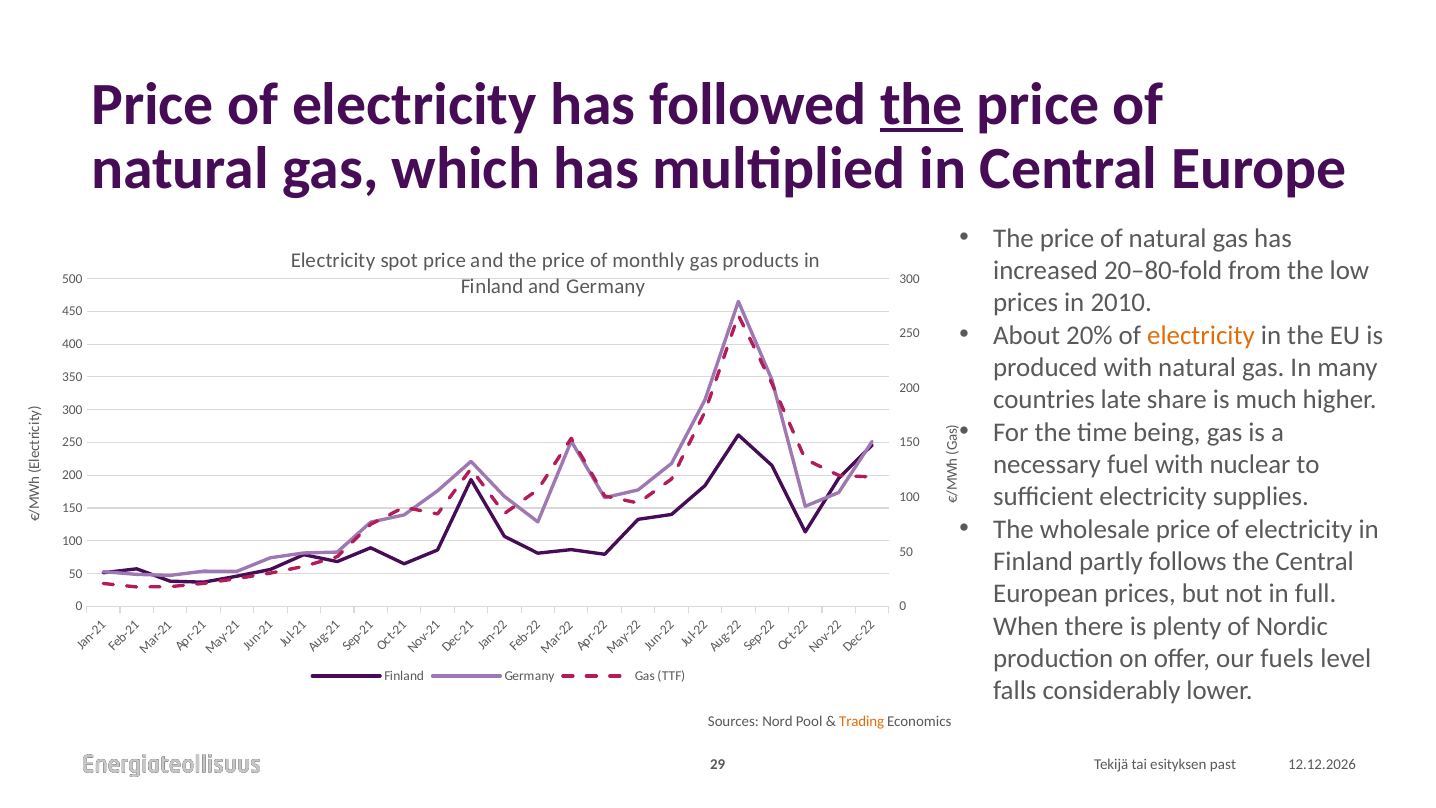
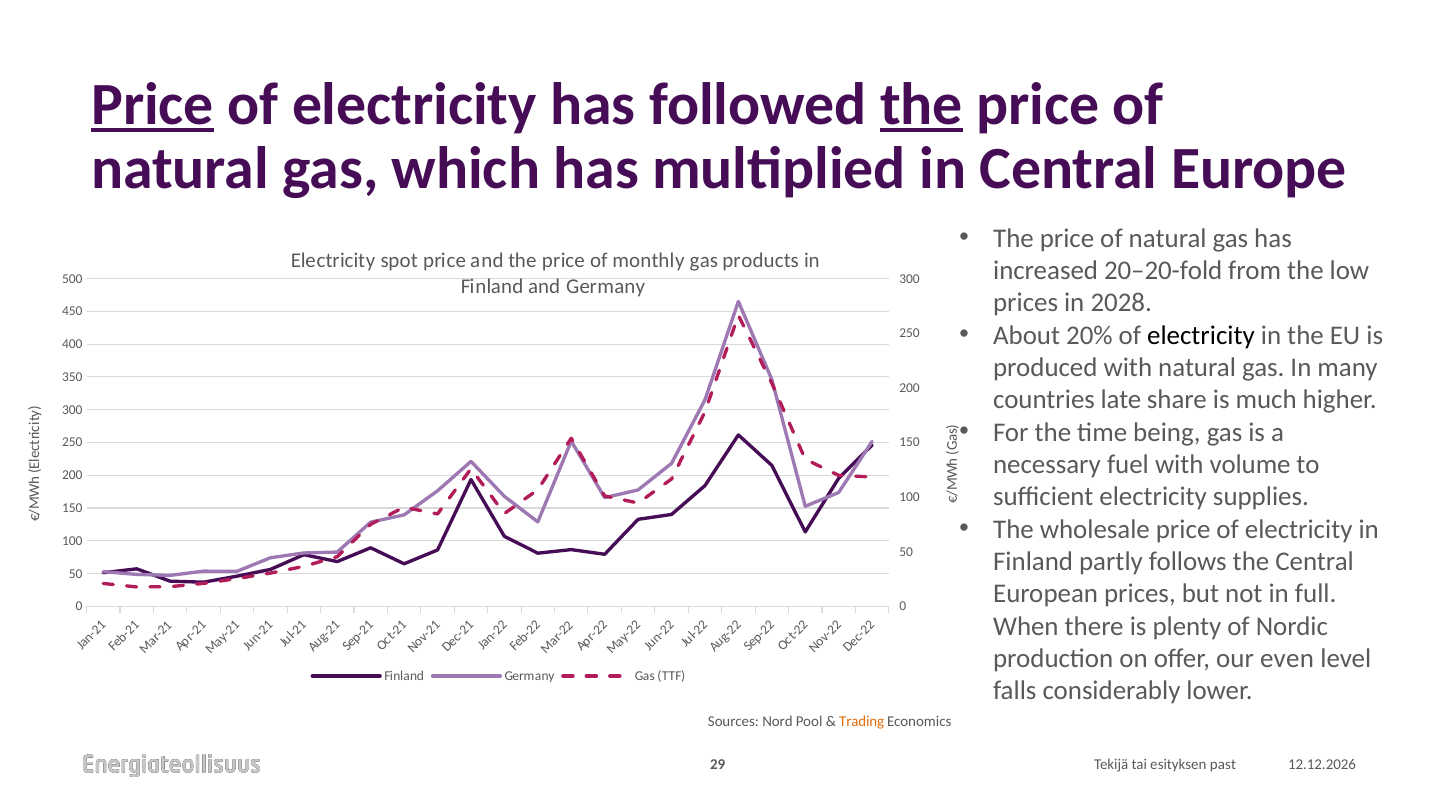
Price underline: none -> present (153, 104)
20–80-fold: 20–80-fold -> 20–20-fold (1163, 271)
2010: 2010 -> 2028 (1121, 303)
electricity colour: orange -> black (1201, 335)
nuclear: nuclear -> volume (1250, 464)
fuels: fuels -> even (1287, 658)
